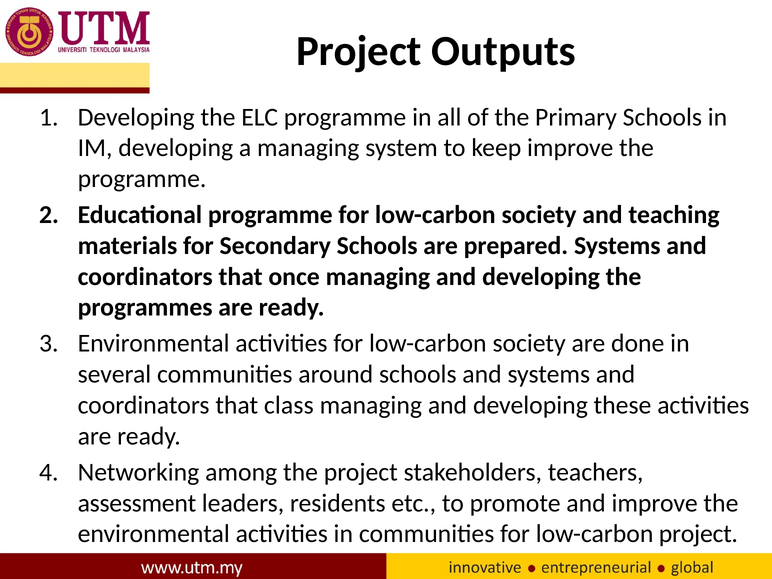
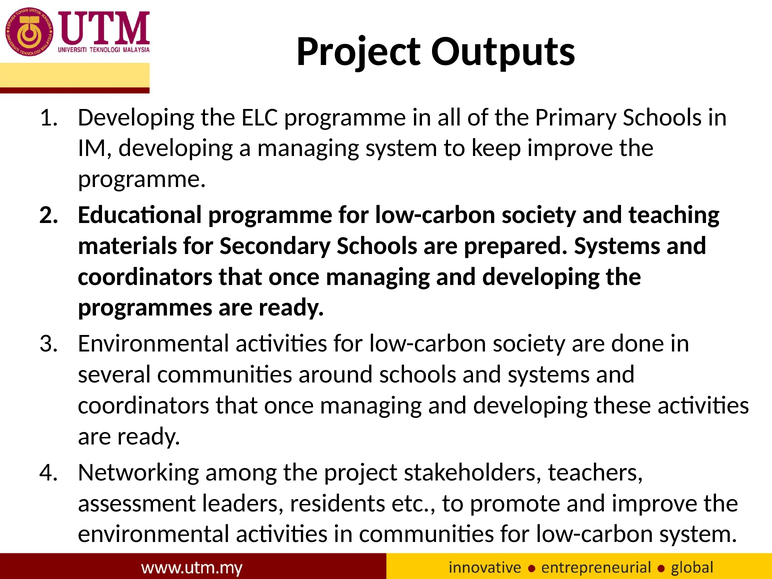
class: class -> once (289, 405)
low-carbon project: project -> system (698, 534)
